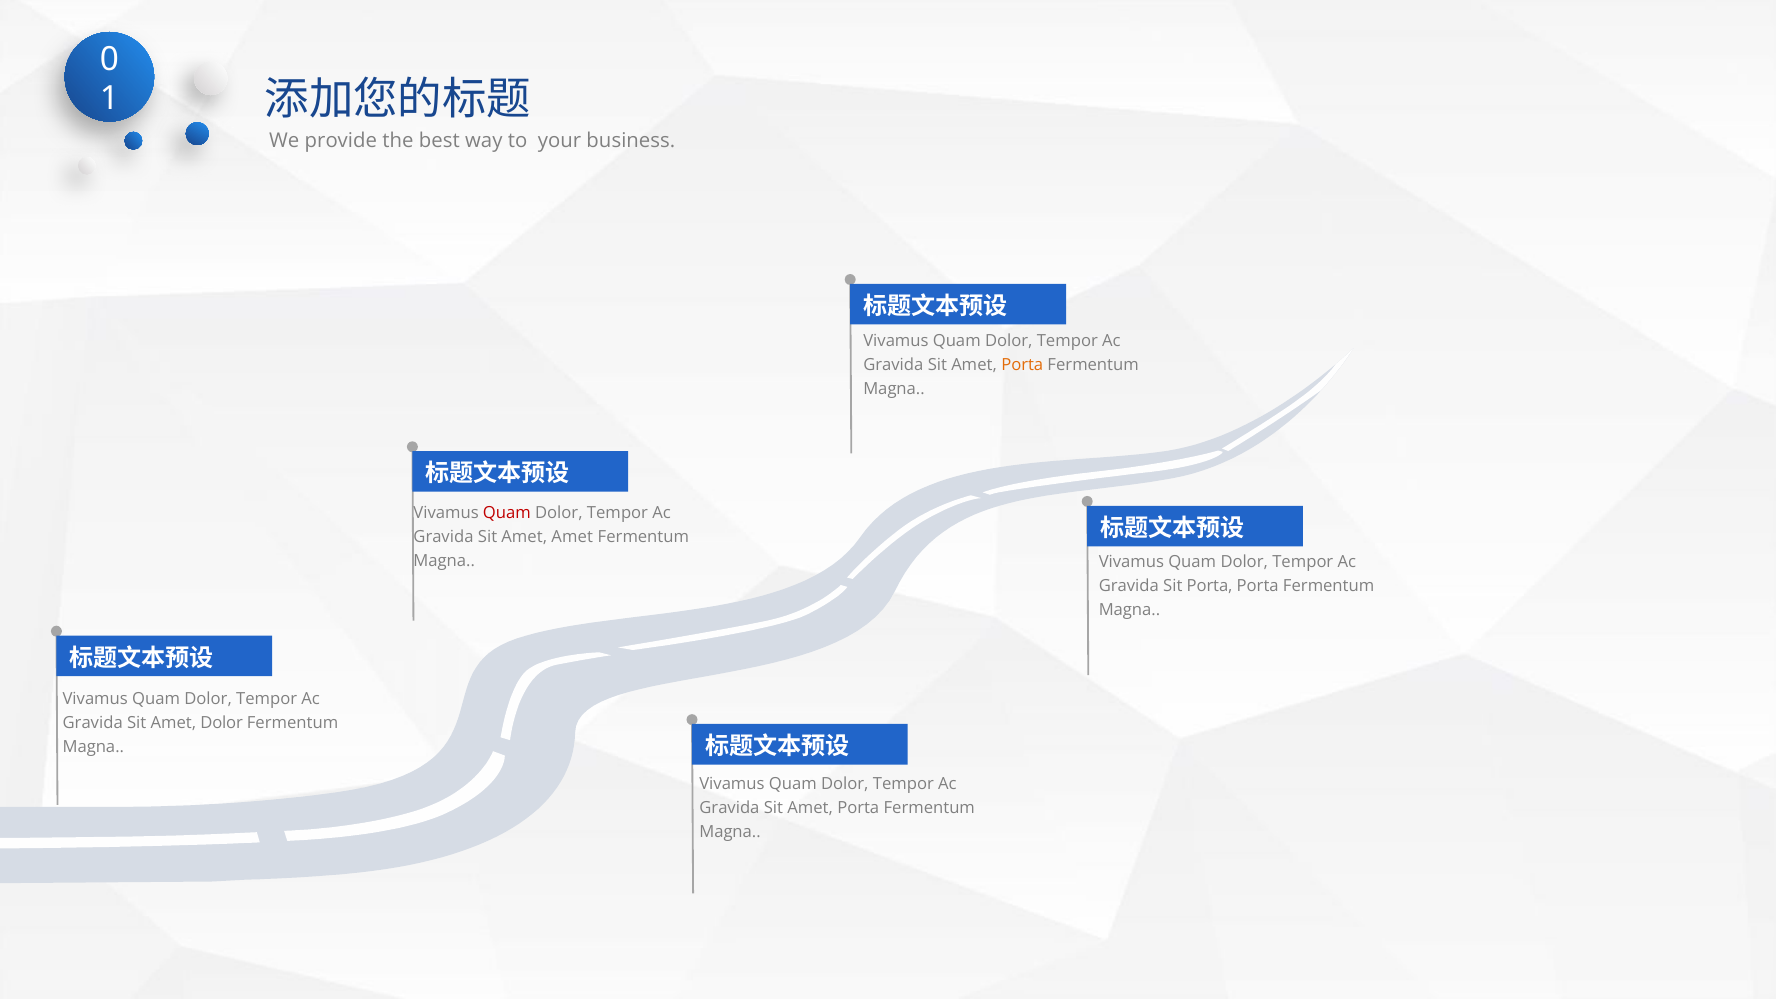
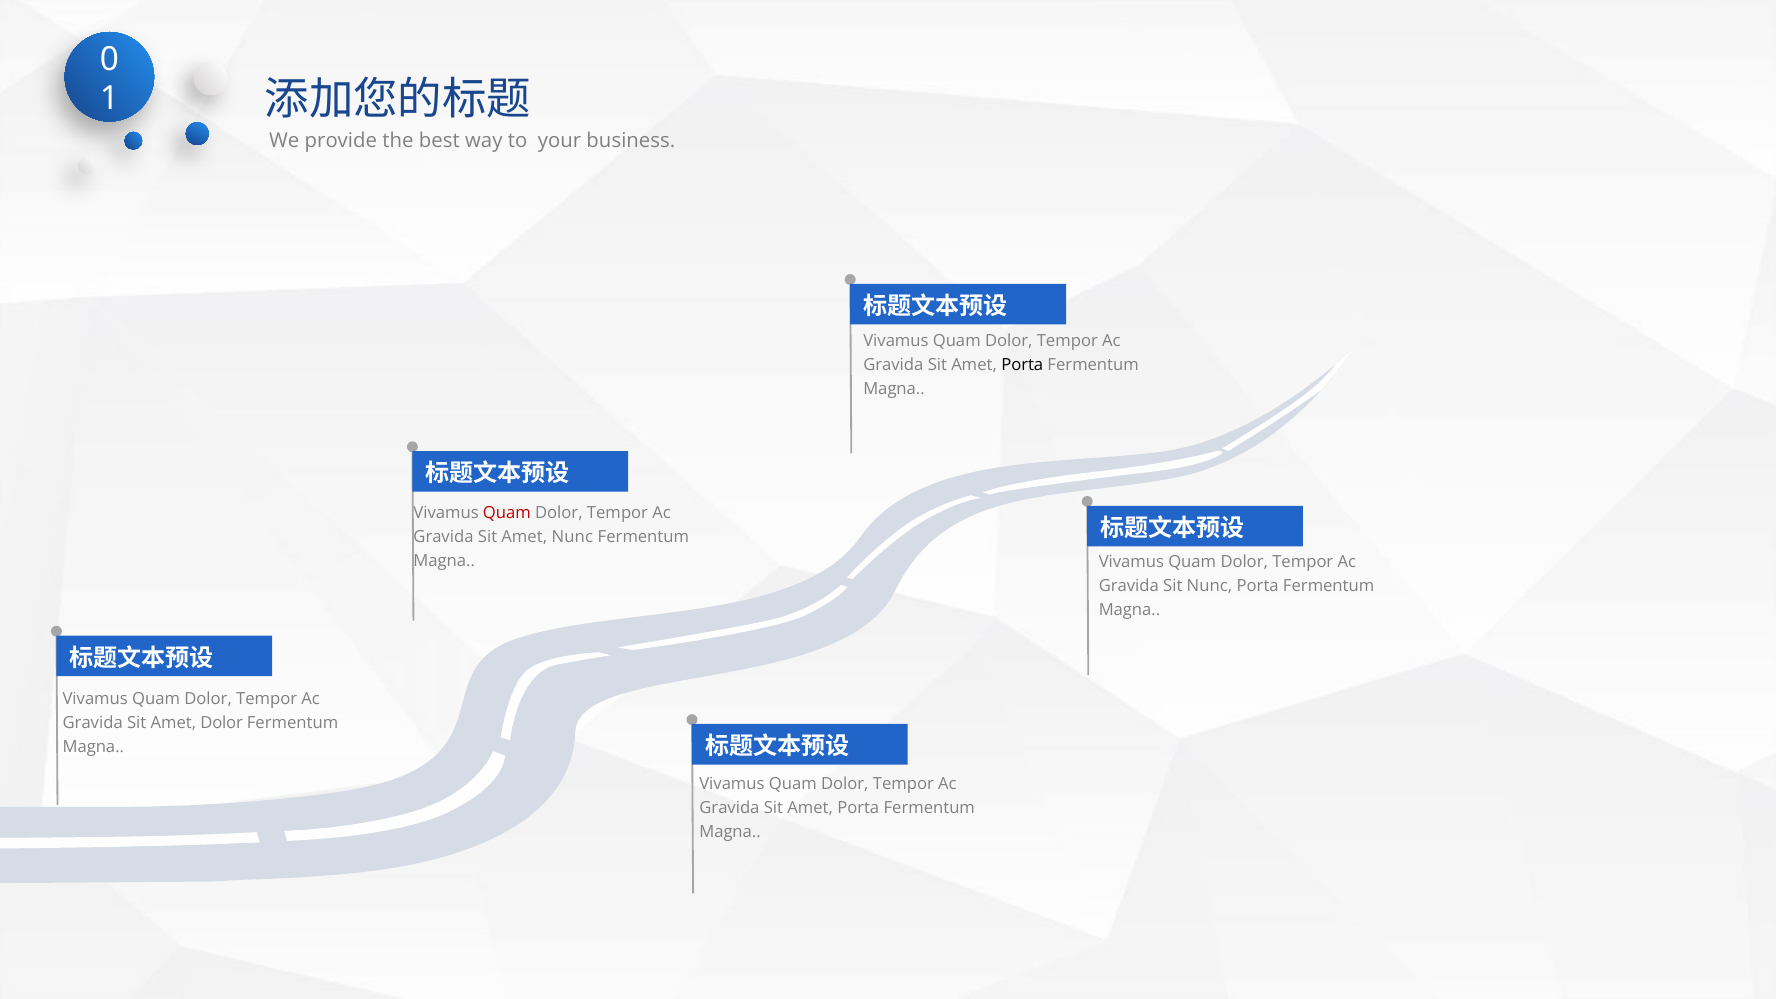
Porta colour: orange -> black (1022, 365)
Amet Amet: Amet -> Nunc (572, 537)
Sit Porta: Porta -> Nunc (1210, 586)
